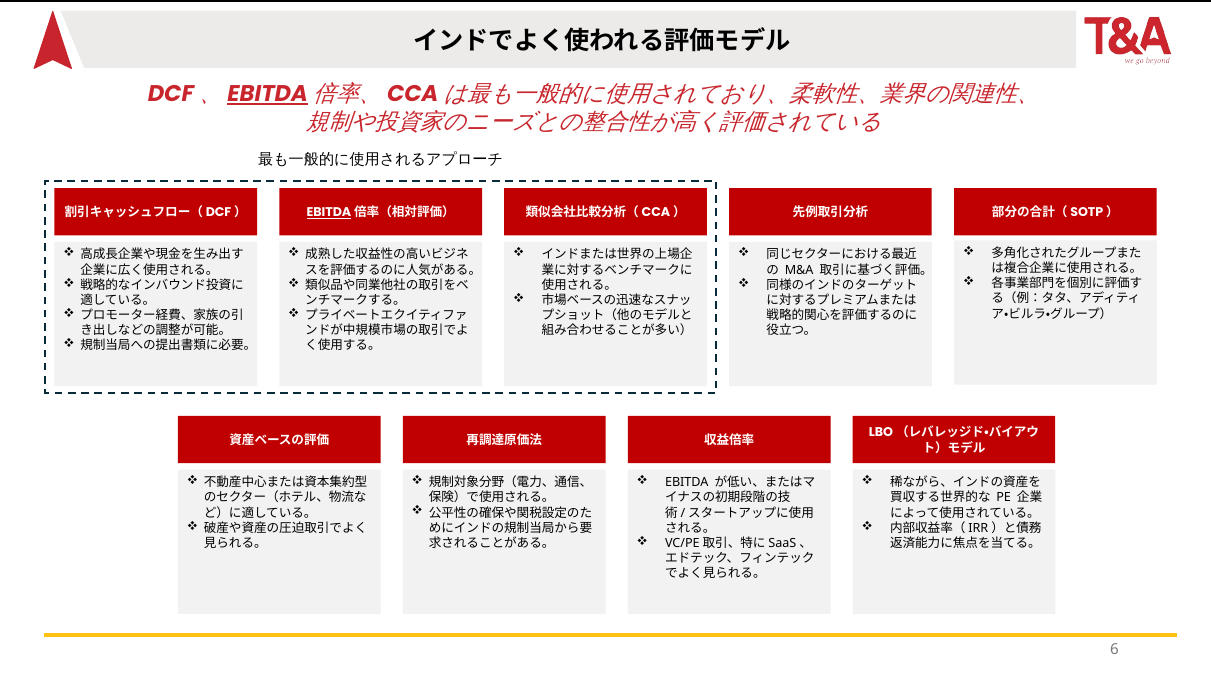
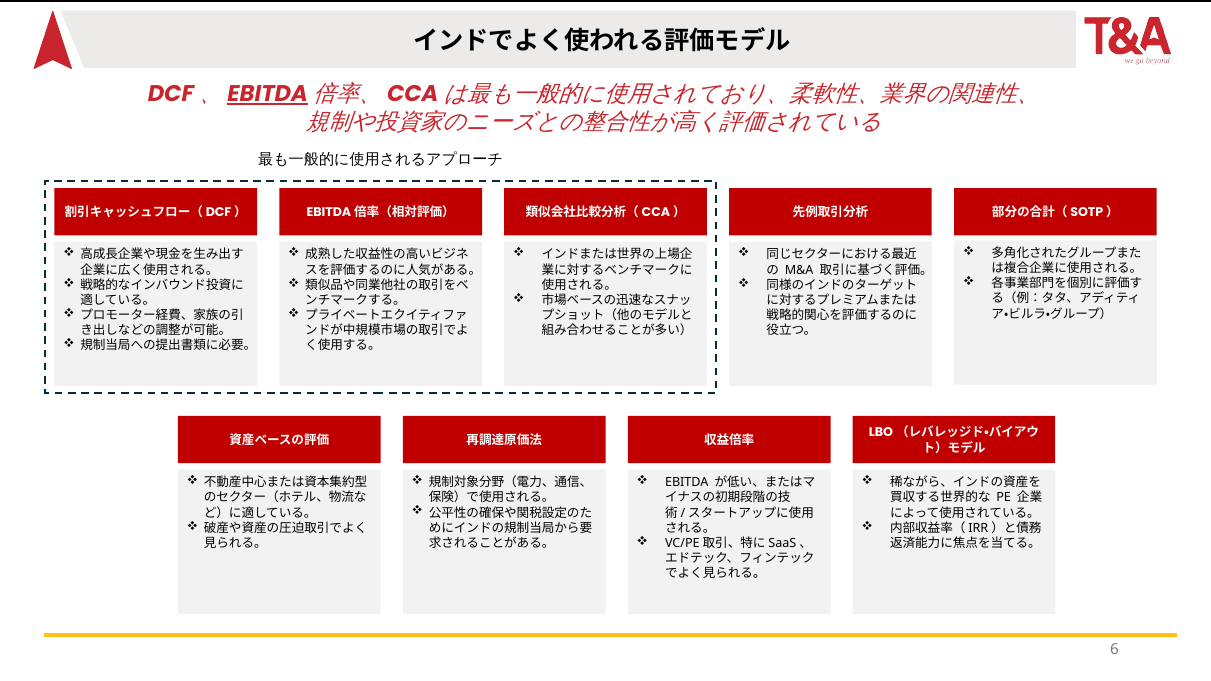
EBITDA underline: present -> none (329, 213)
